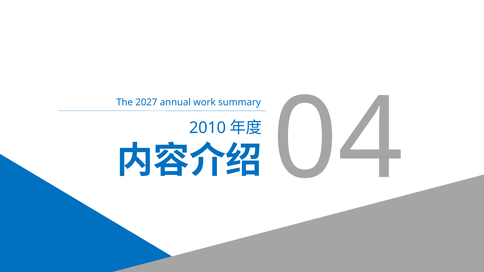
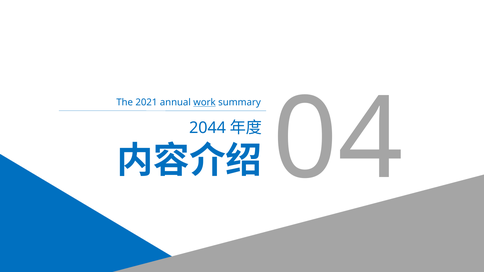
2027: 2027 -> 2021 (146, 102)
work underline: none -> present (204, 102)
2010: 2010 -> 2044 (208, 128)
